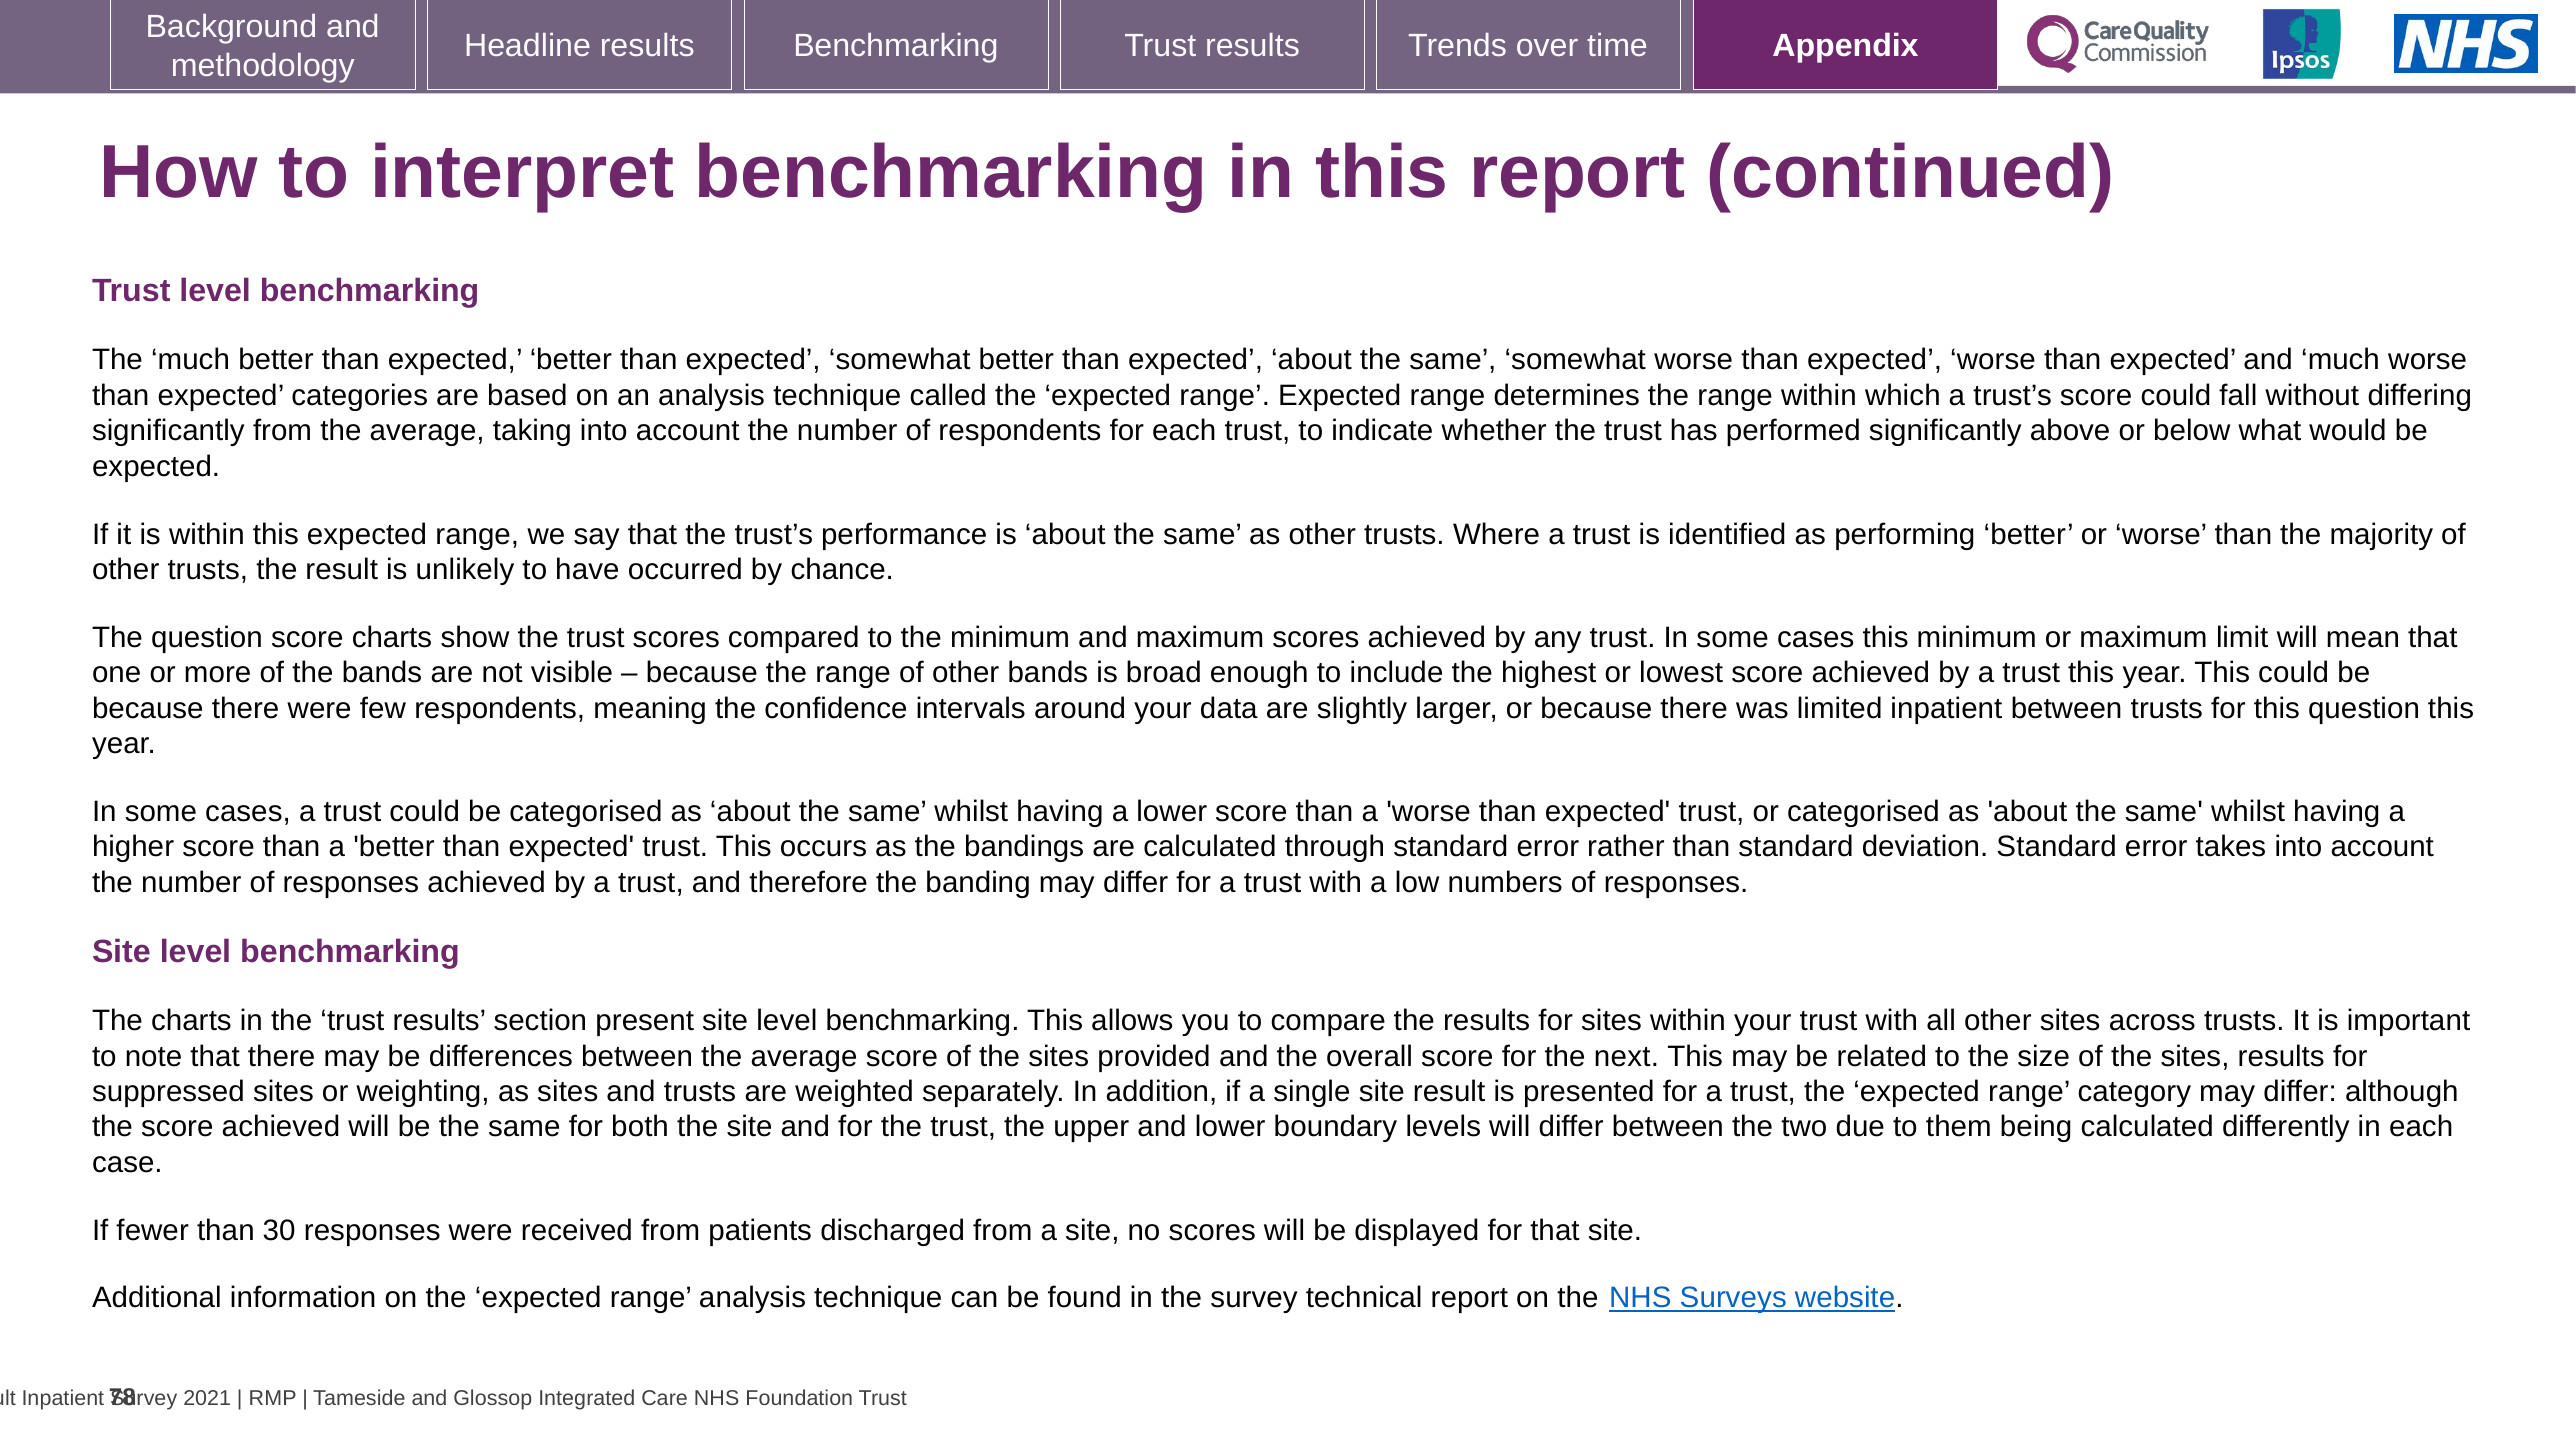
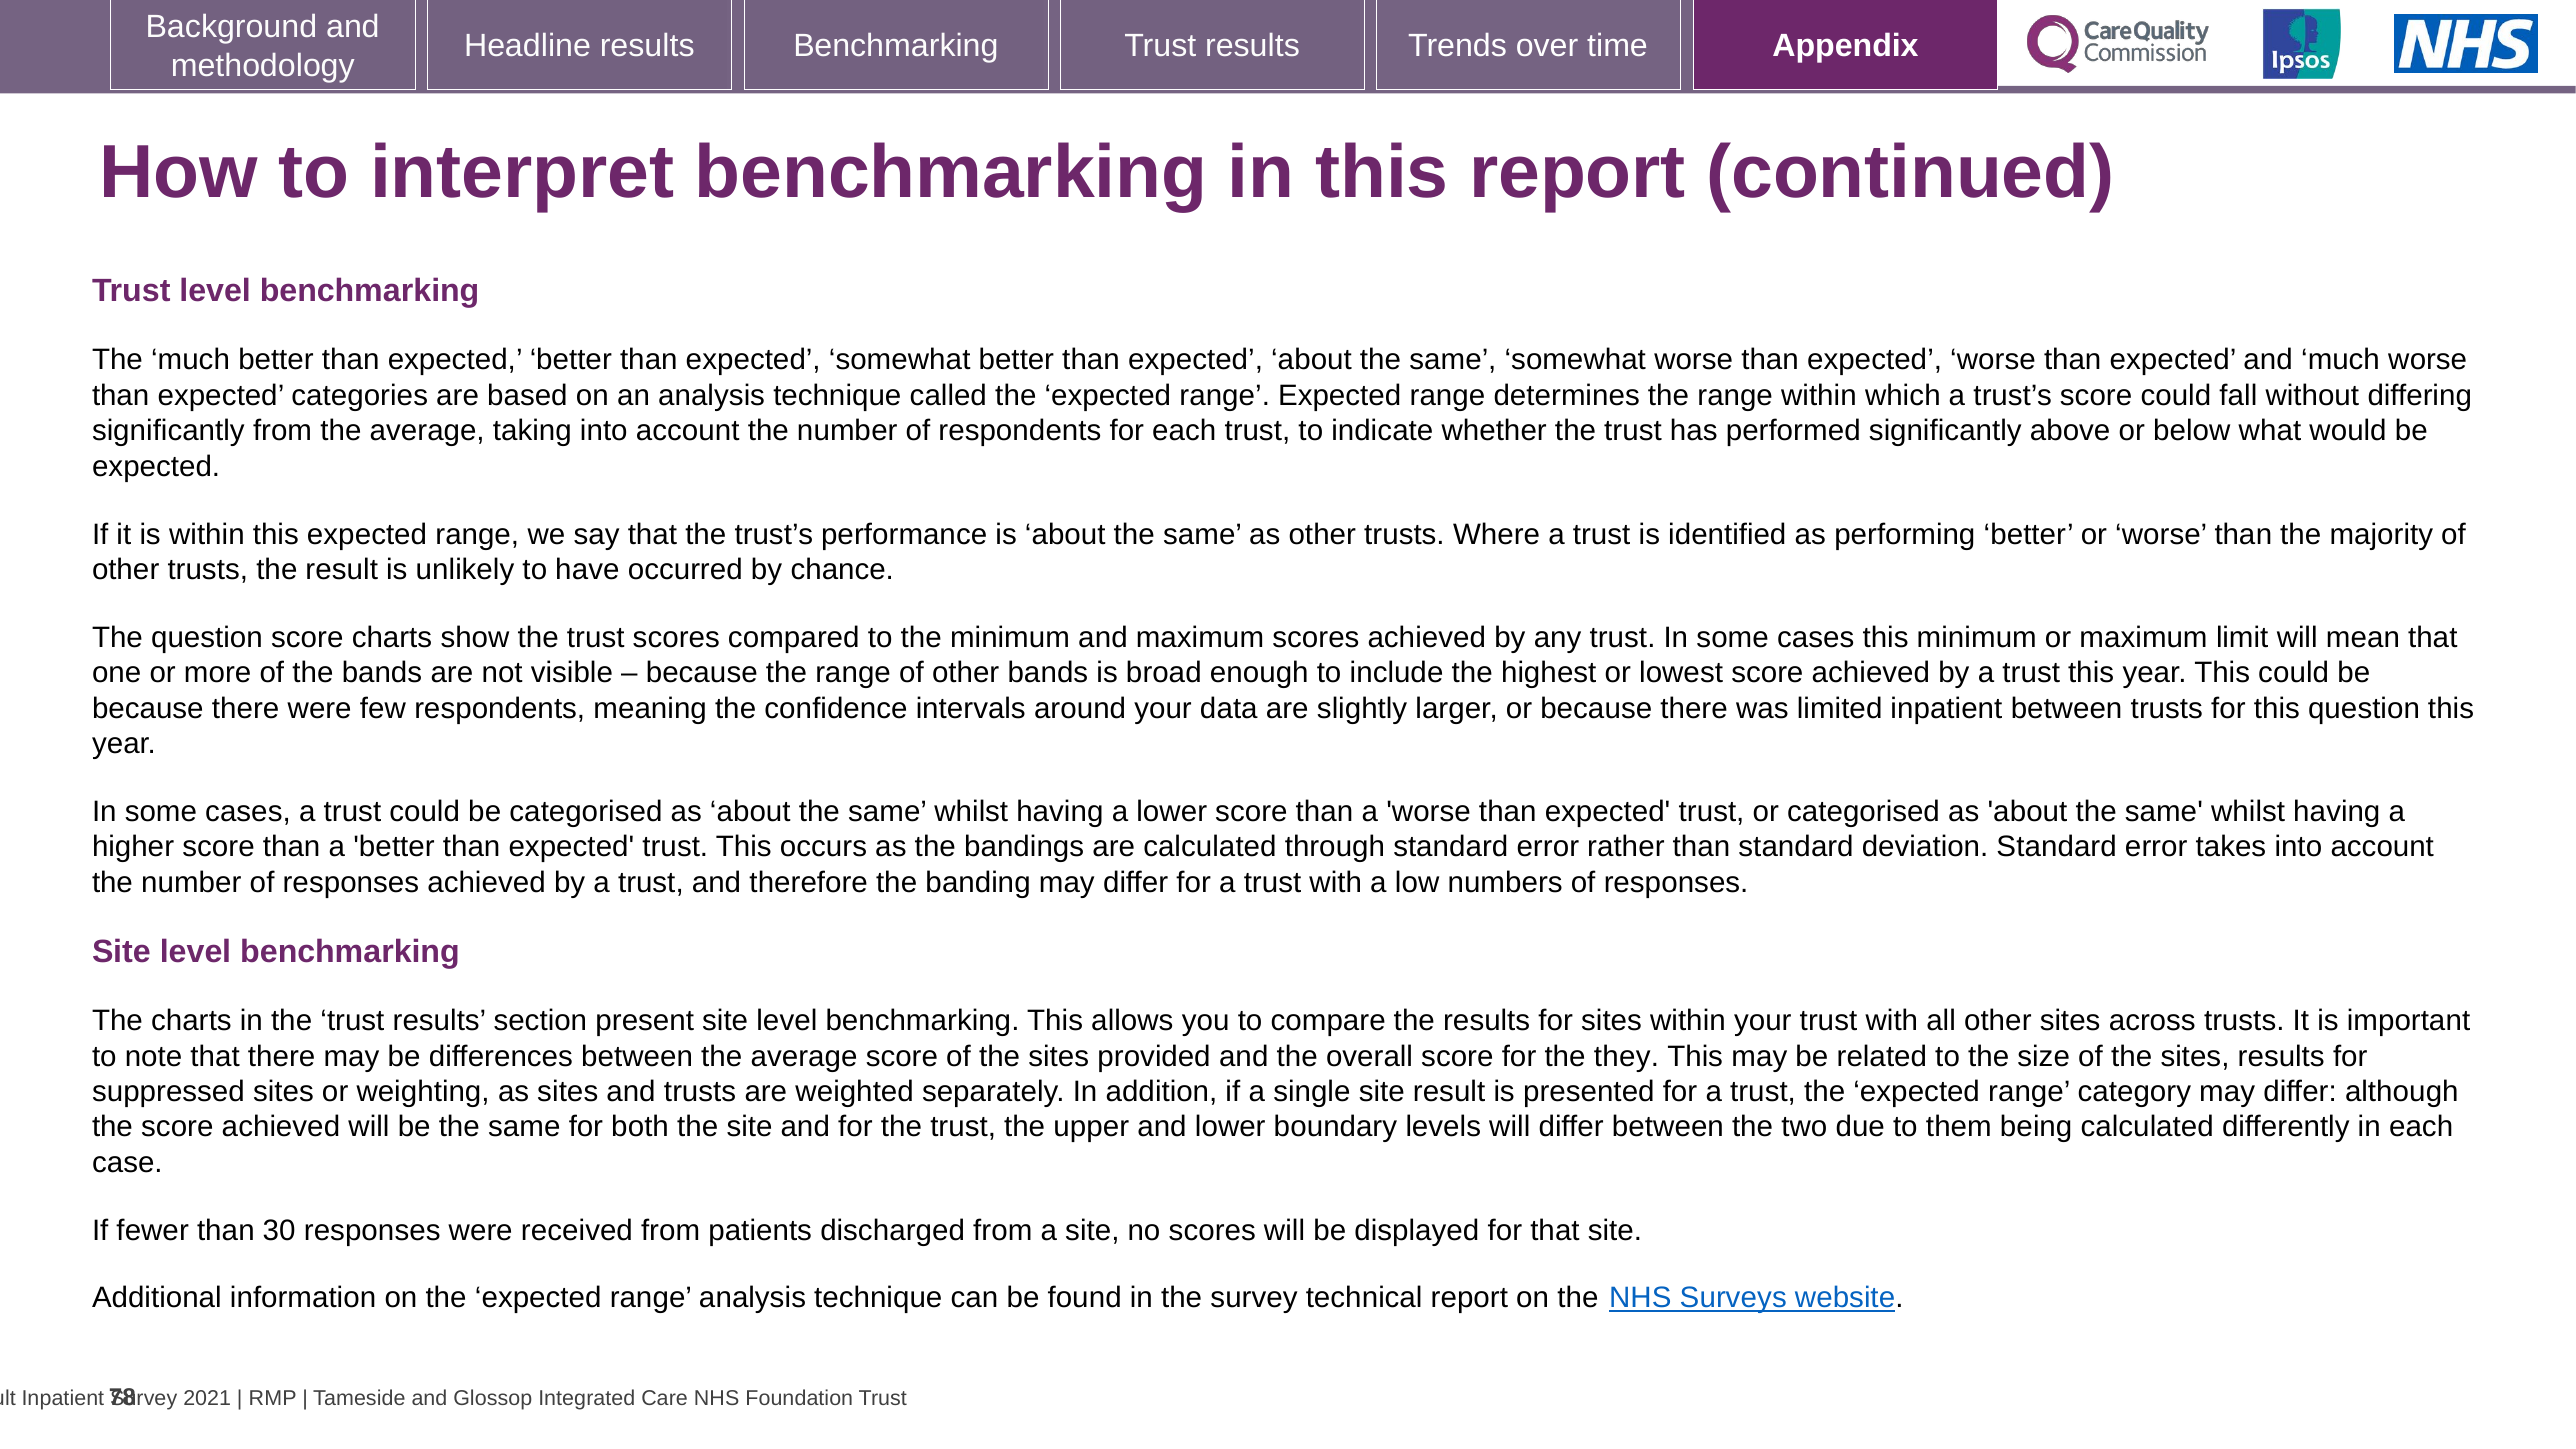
next: next -> they (1627, 1056)
